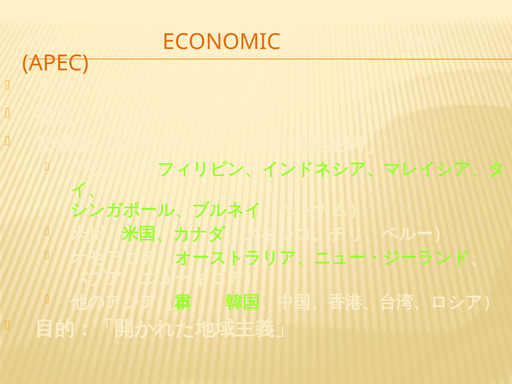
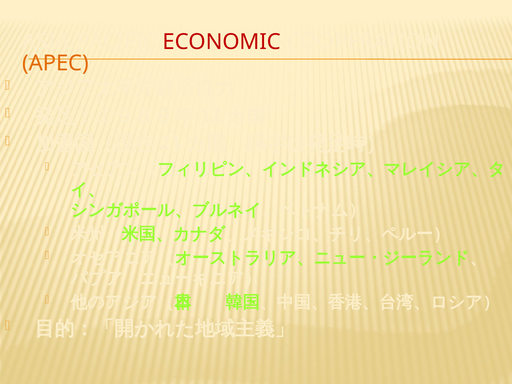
ECONOMIC colour: orange -> red (222, 42)
